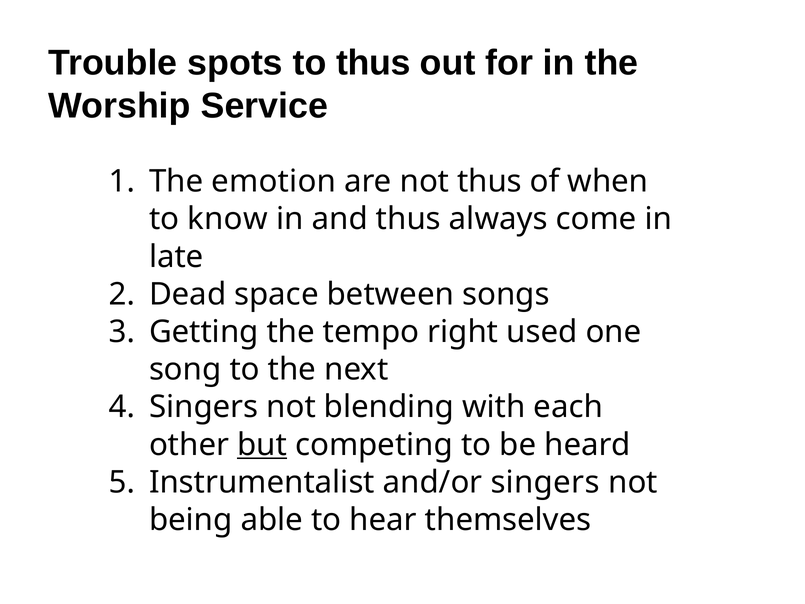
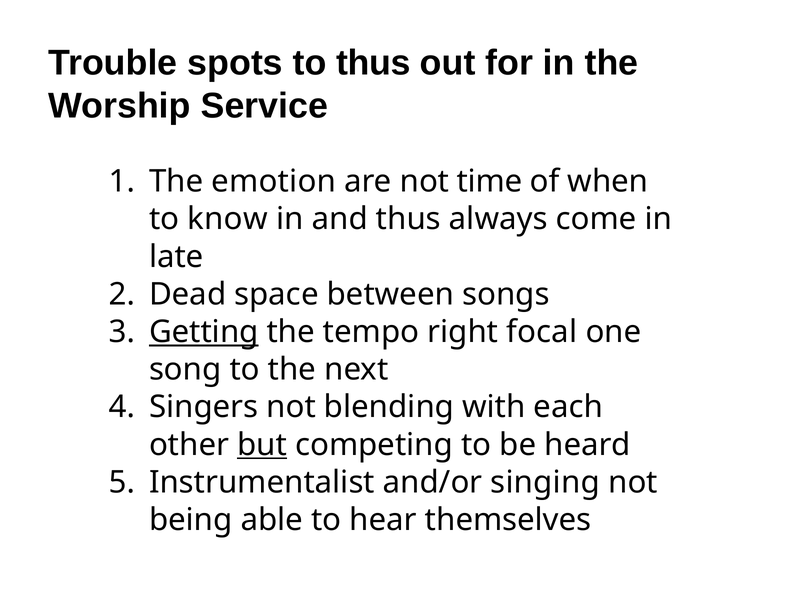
not thus: thus -> time (490, 181)
Getting underline: none -> present (204, 332)
used: used -> focal (542, 332)
and/or singers: singers -> singing (545, 482)
